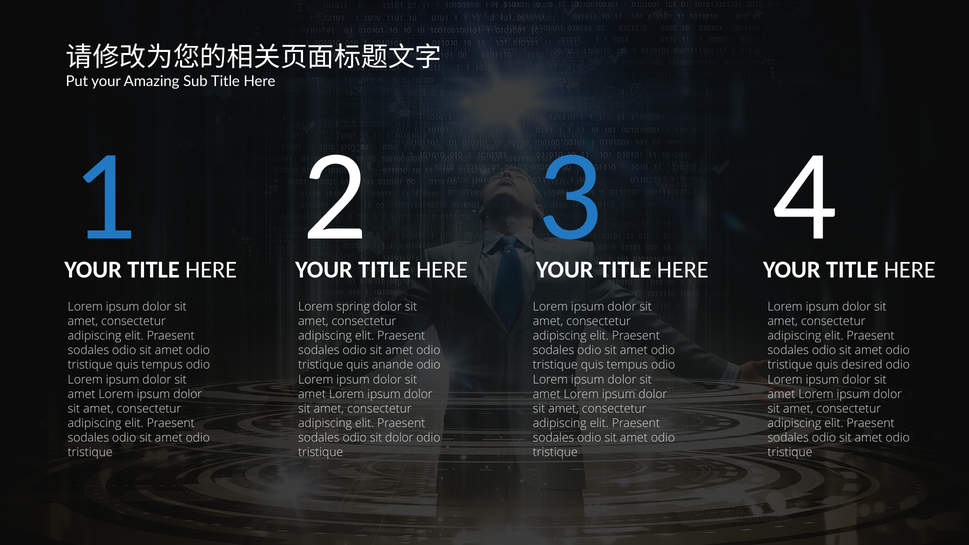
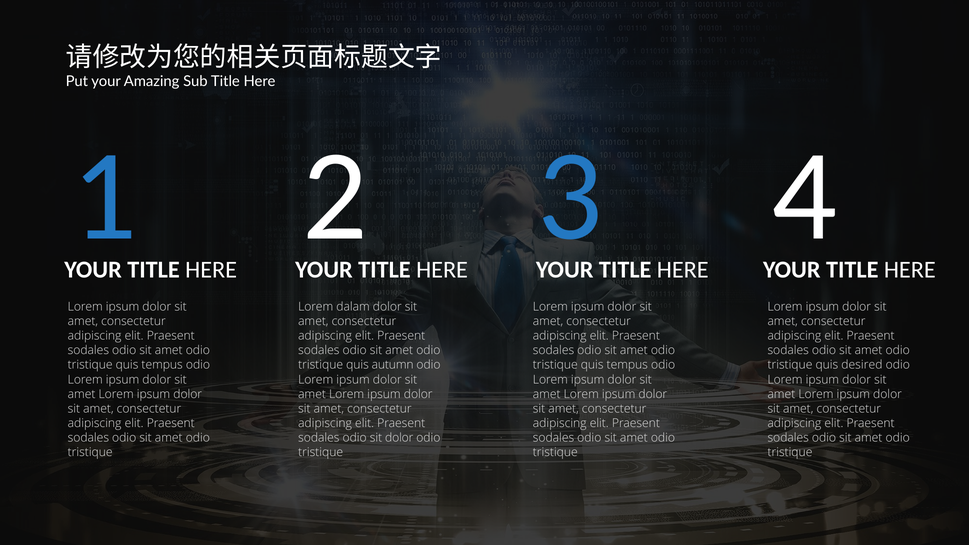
spring: spring -> dalam (353, 307)
anande: anande -> autumn (393, 365)
